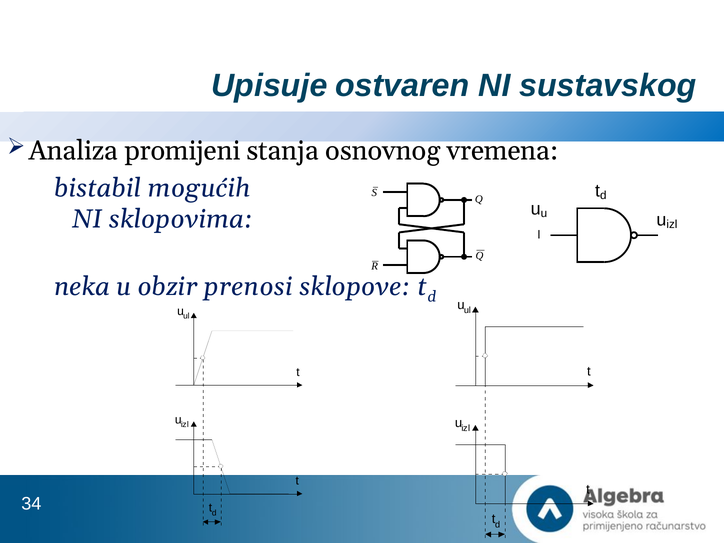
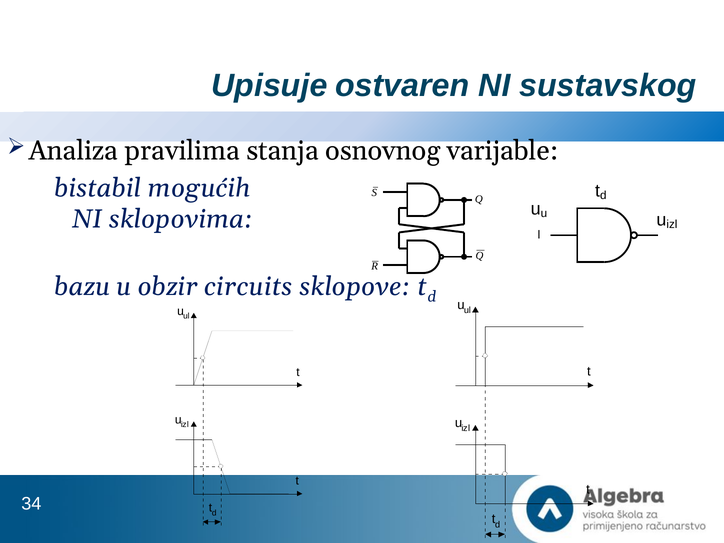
promijeni: promijeni -> pravilima (182, 151)
vremena: vremena -> varijable (502, 151)
neka: neka -> bazu (82, 287)
prenosi: prenosi -> circuits (248, 287)
